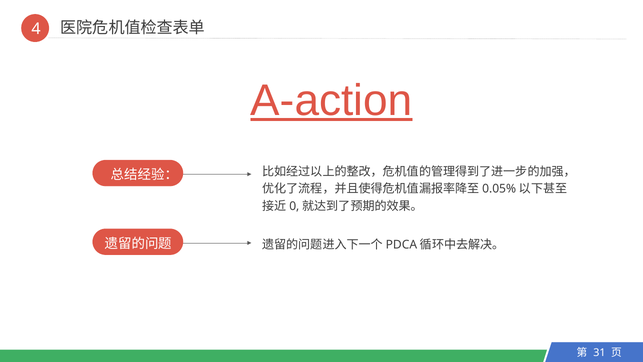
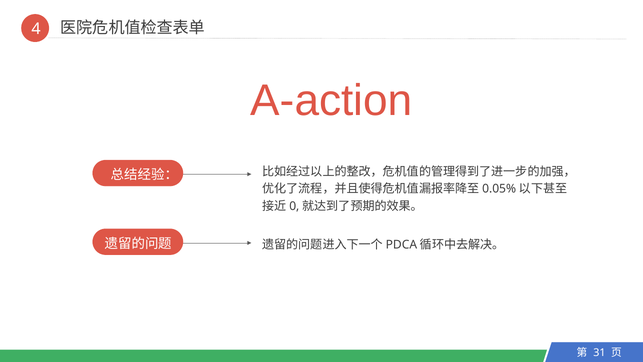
A-action underline: present -> none (331, 100)
